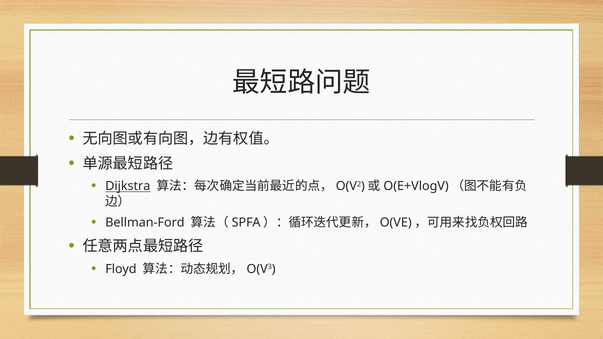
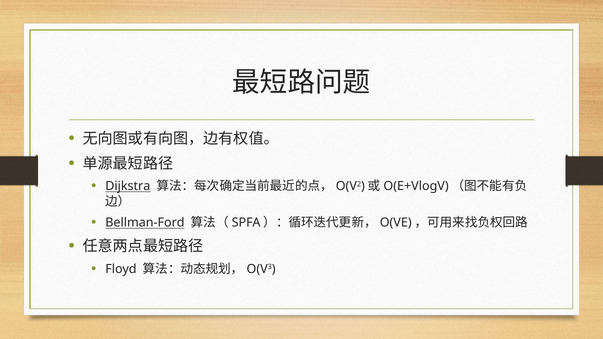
Bellman-Ford underline: none -> present (145, 223)
